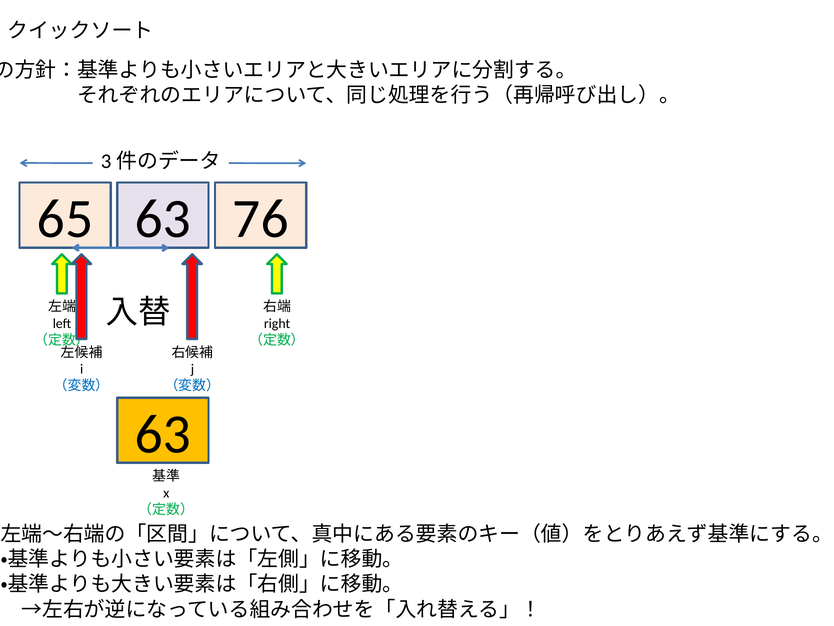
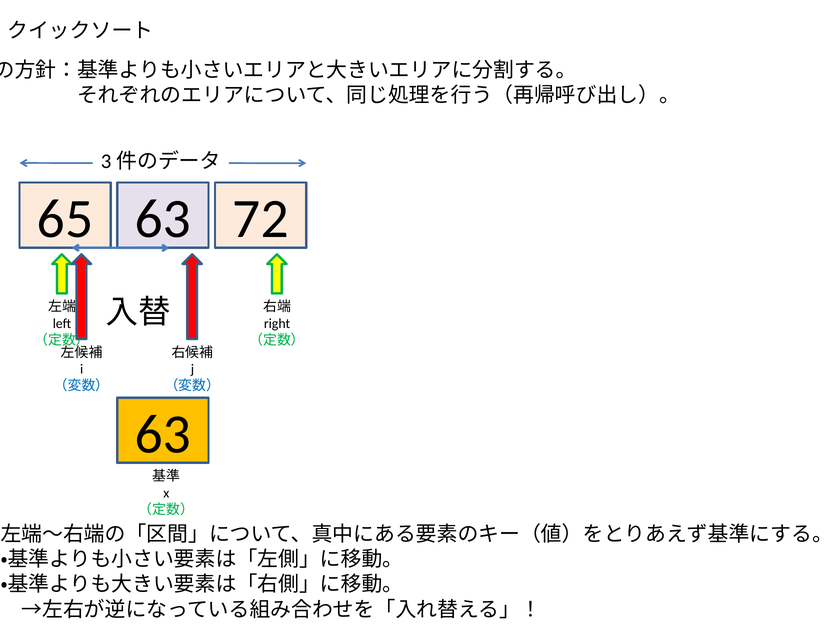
76: 76 -> 72 (261, 219)
